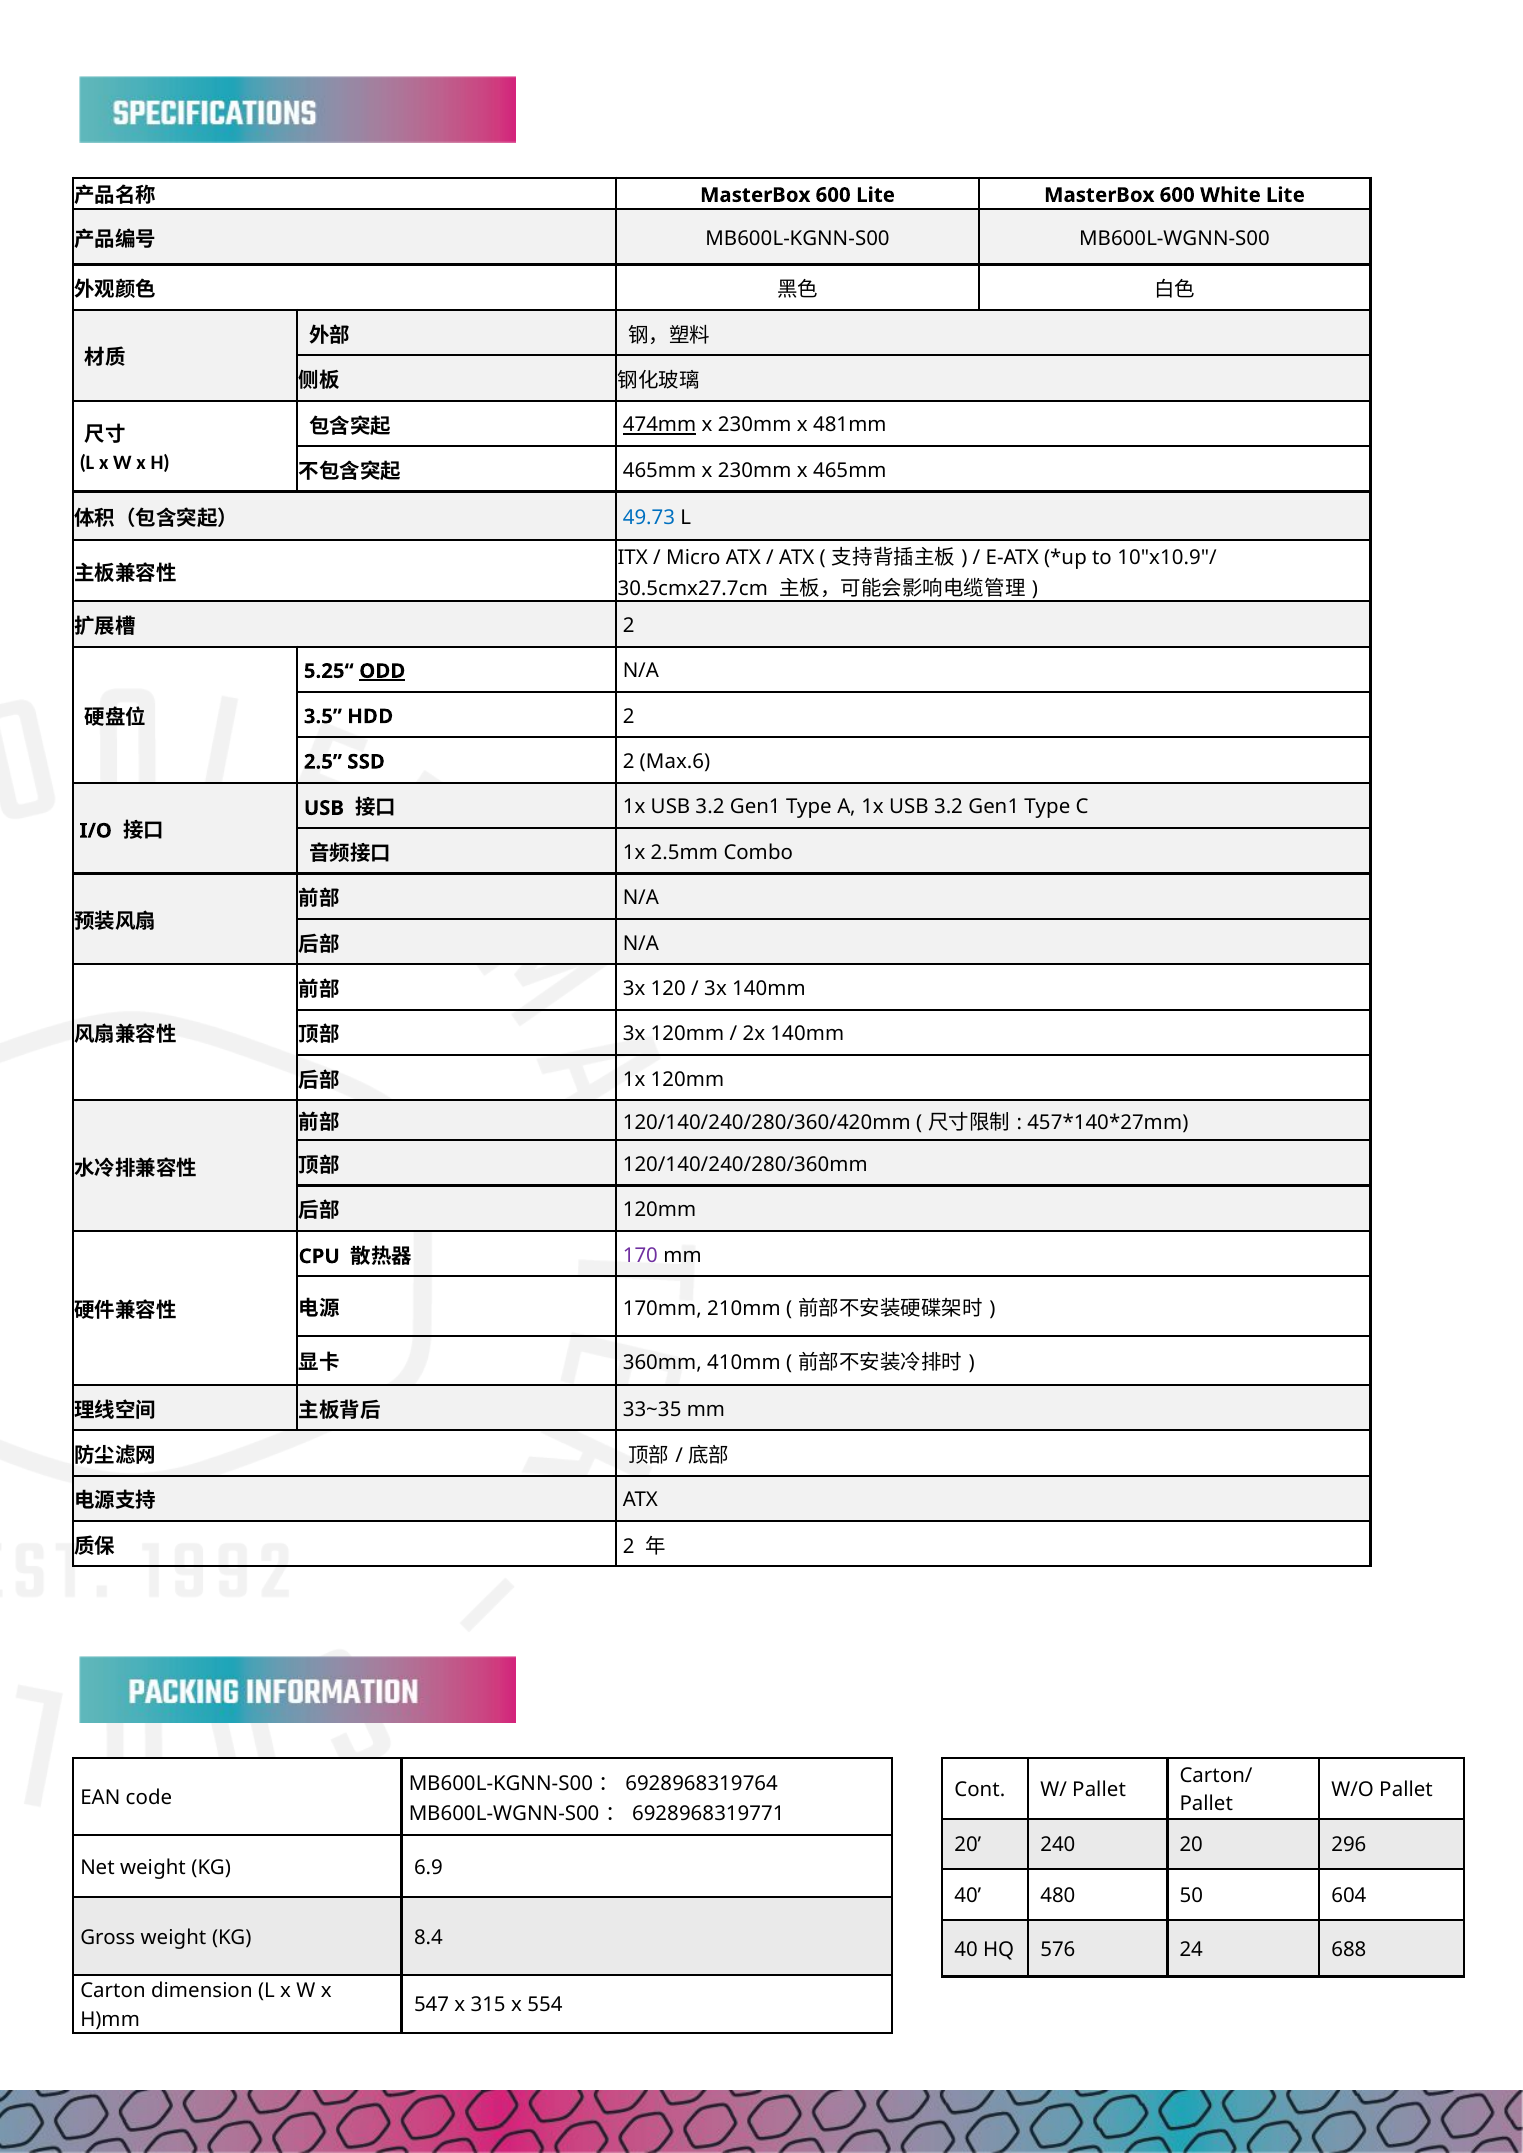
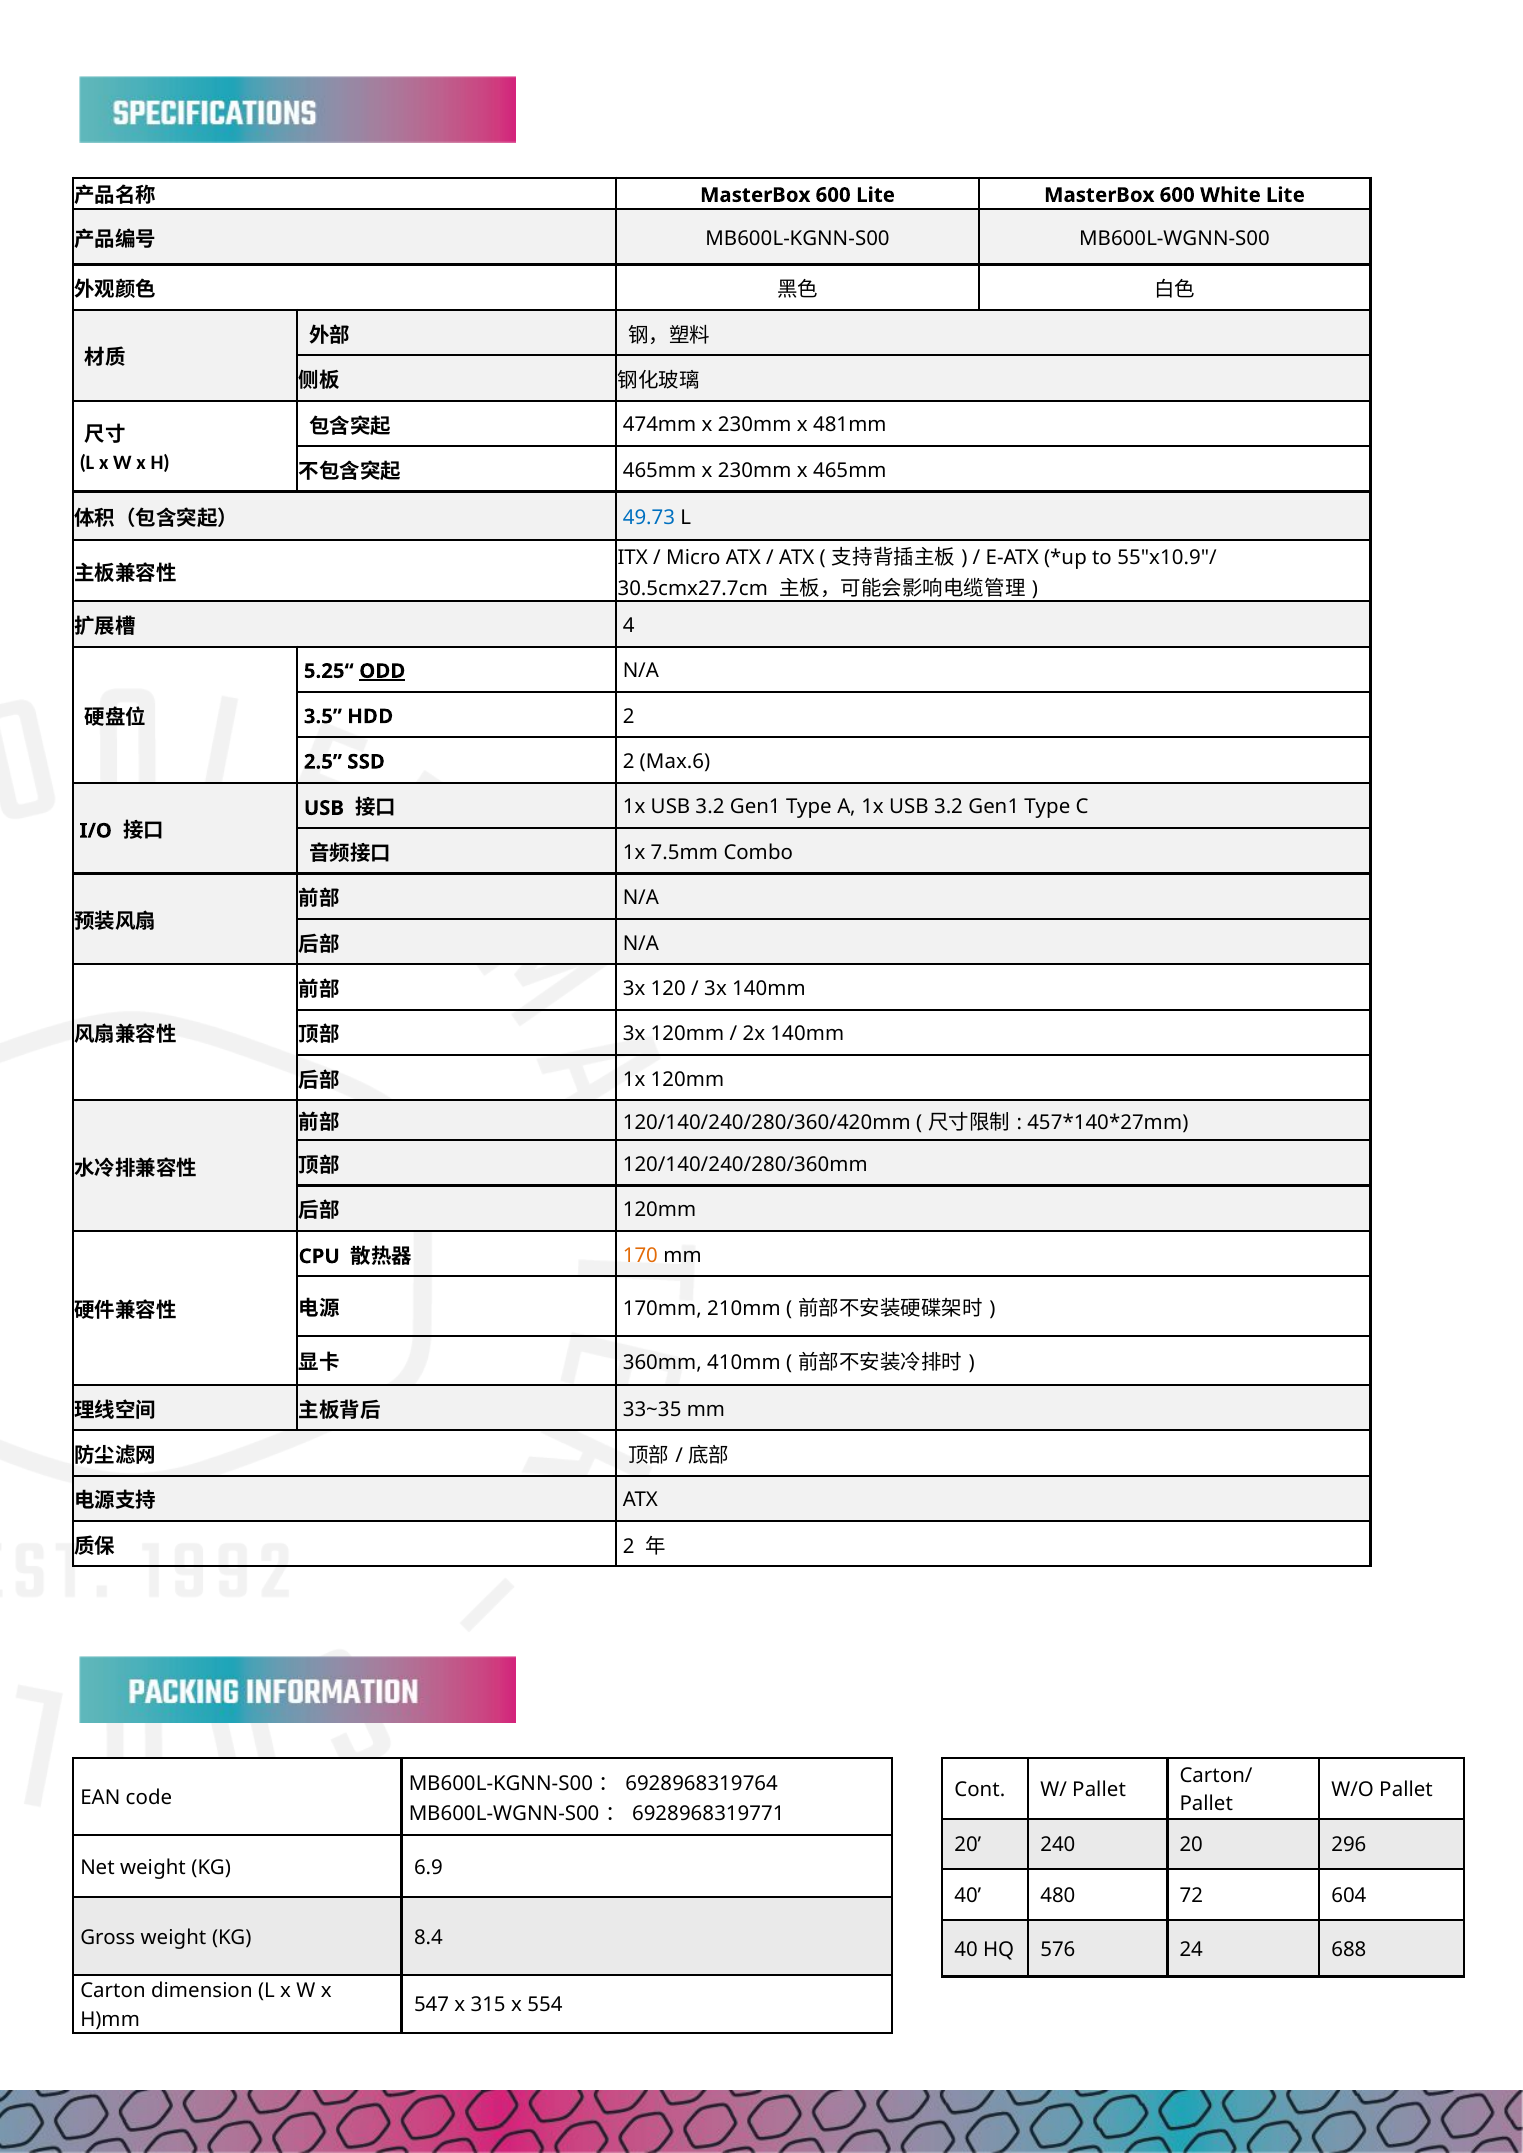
474mm underline: present -> none (660, 425)
10"x10.9"/: 10"x10.9"/ -> 55"x10.9"/ (1167, 558)
2: 2 -> 4 (629, 626)
2.5mm: 2.5mm -> 7.5mm (684, 853)
170 colour: purple -> orange (640, 1256)
50: 50 -> 72 (1191, 1897)
